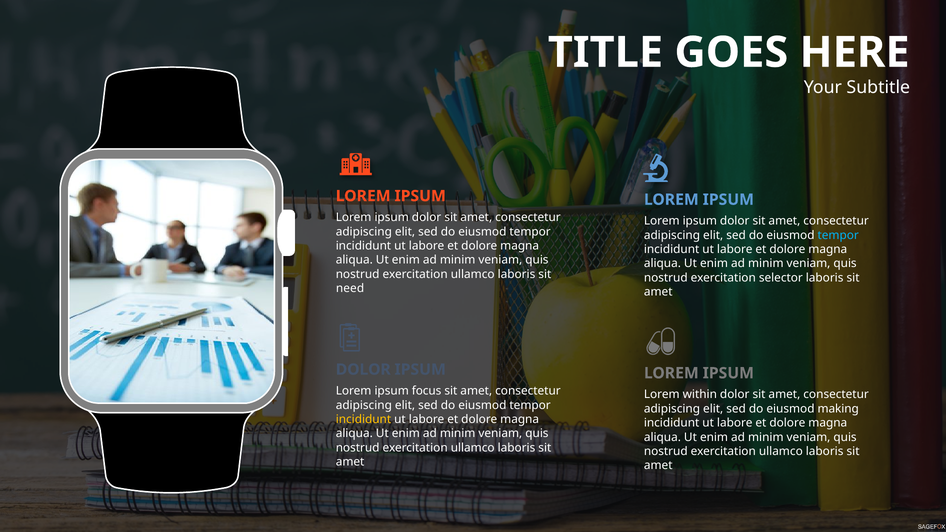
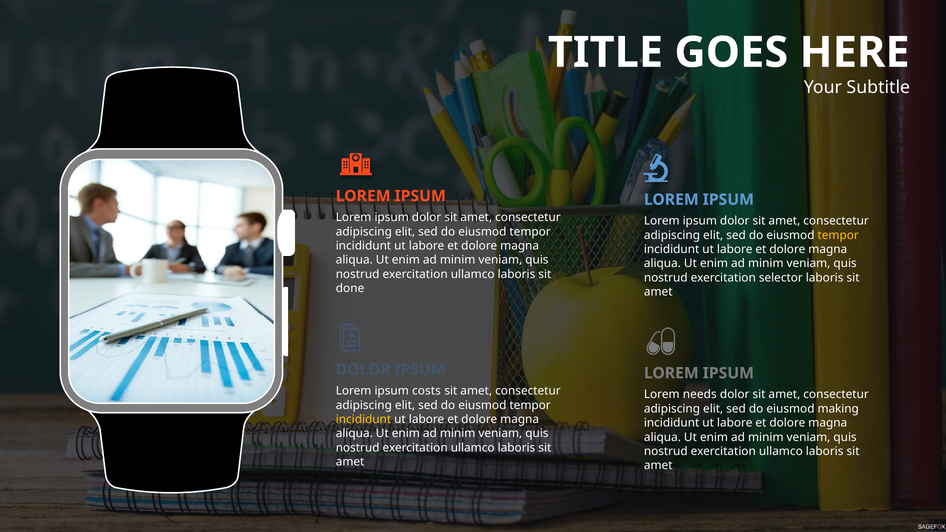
tempor colour: light blue -> yellow (838, 235)
need: need -> done (350, 288)
focus: focus -> costs (426, 391)
within: within -> needs (700, 395)
